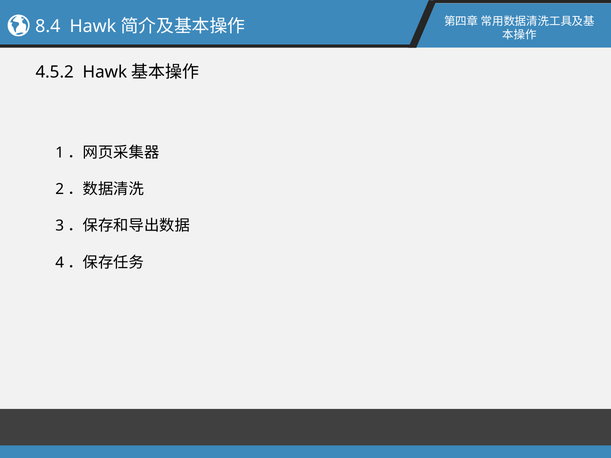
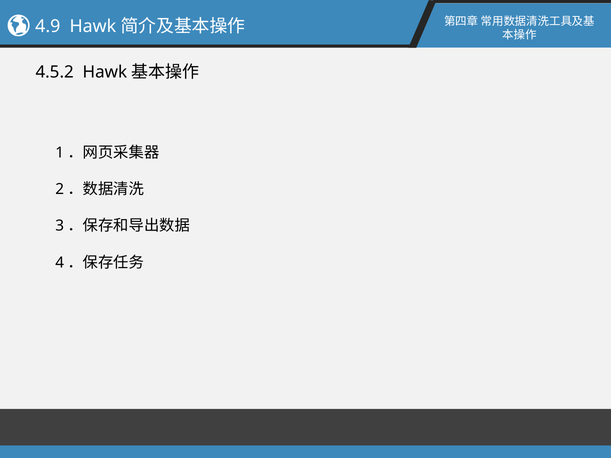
8.4: 8.4 -> 4.9 (48, 27)
